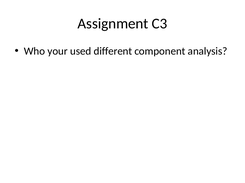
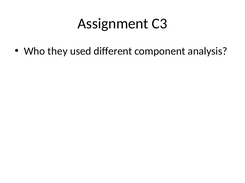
your: your -> they (58, 51)
